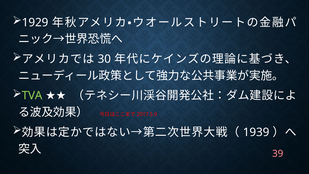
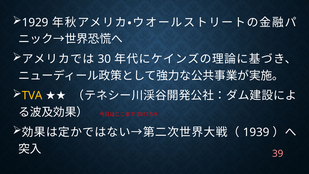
TVA colour: light green -> yellow (32, 96)
